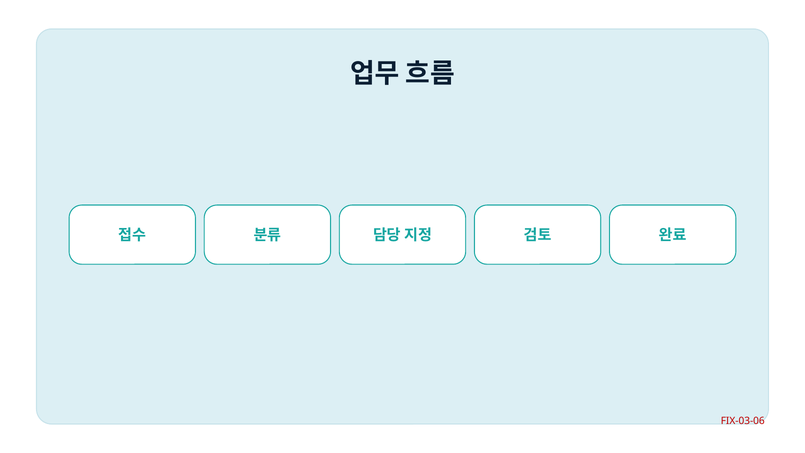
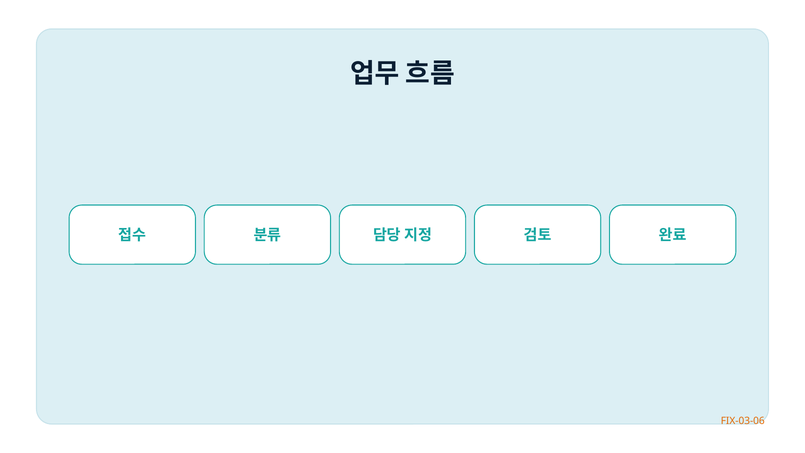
FIX-03-06 colour: red -> orange (743, 421)
